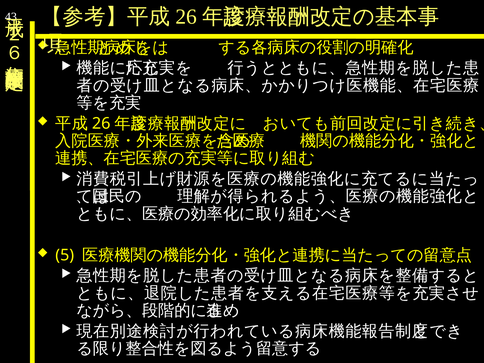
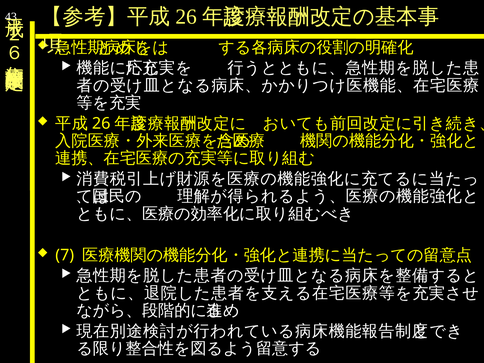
5: 5 -> 7 (65, 255)
